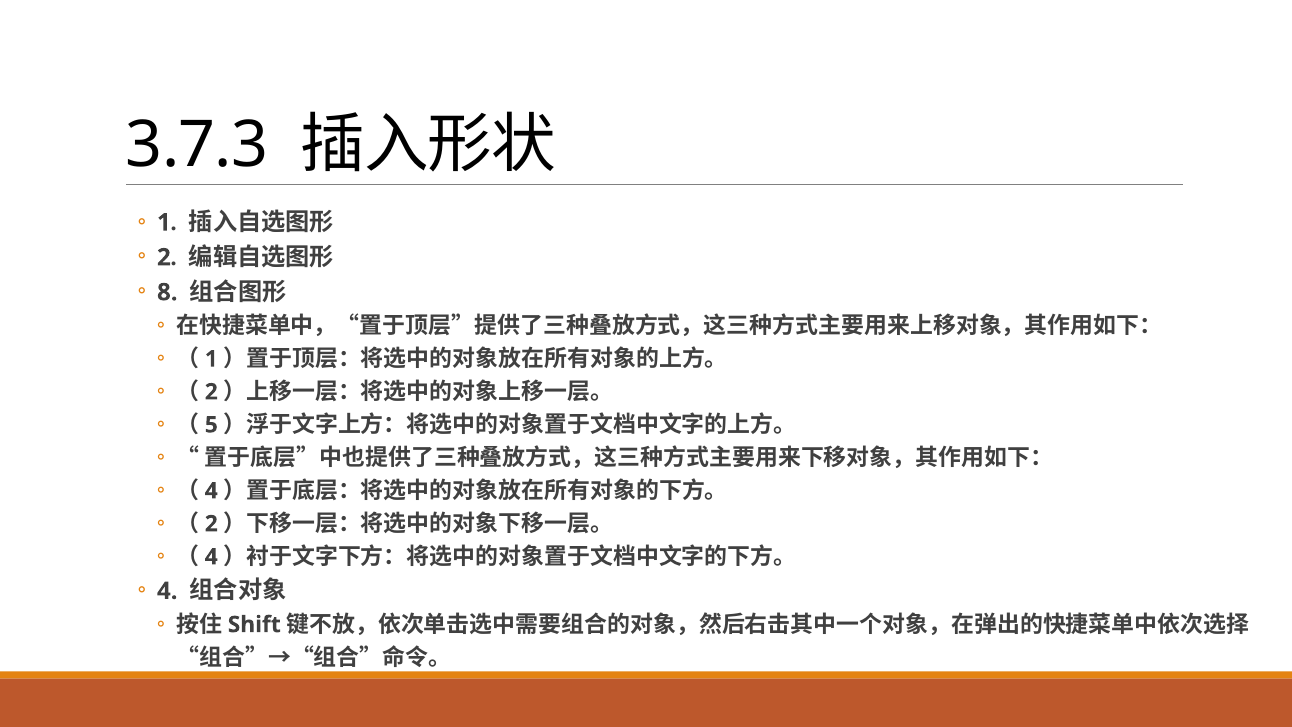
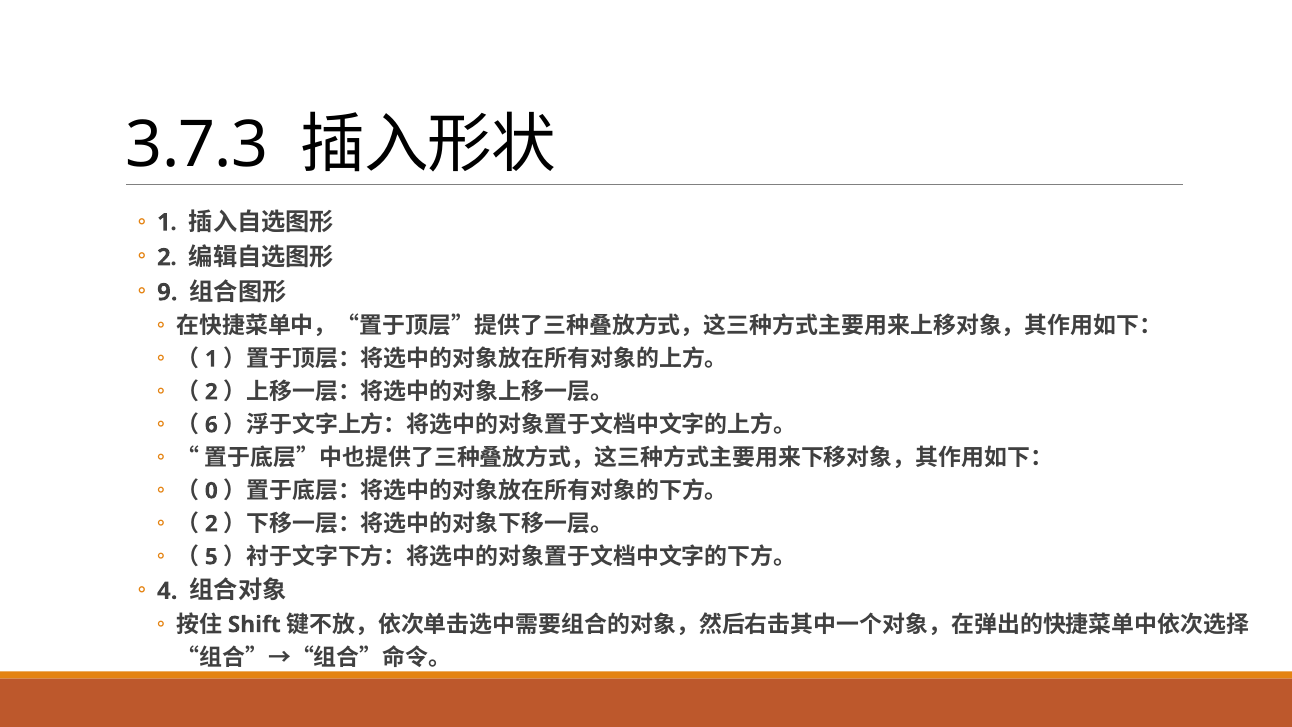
8: 8 -> 9 (167, 292)
5: 5 -> 6 (211, 425)
4: 4 -> 0 (211, 491)
4: 4 -> 5 (211, 557)
